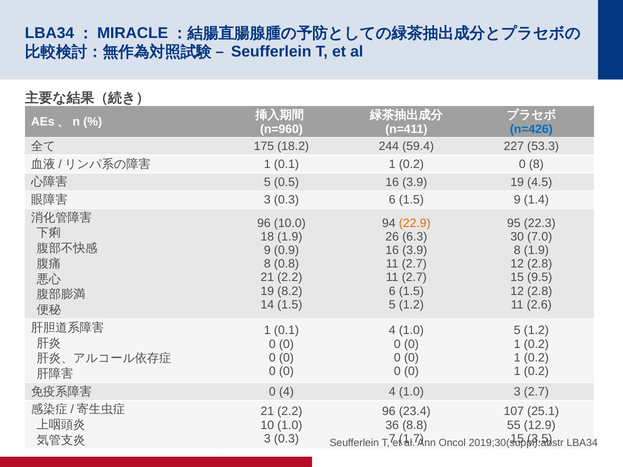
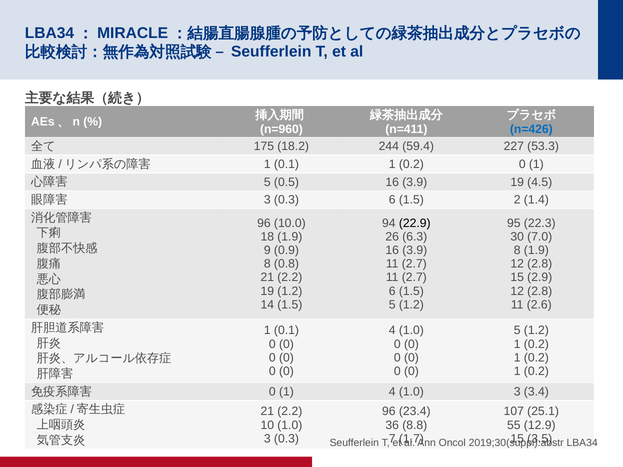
0.2 0 8: 8 -> 1 (536, 164)
1.5 9: 9 -> 2 (517, 200)
22.9 colour: orange -> black (415, 223)
9.5: 9.5 -> 2.9 (540, 278)
19 8.2: 8.2 -> 1.2 (290, 291)
4: 4 -> 1 (286, 392)
3 2.7: 2.7 -> 3.4 (536, 392)
